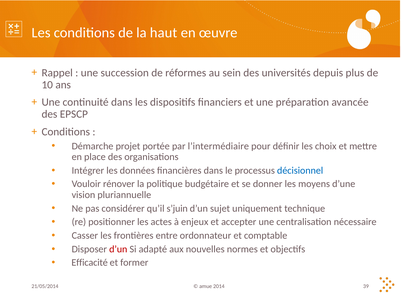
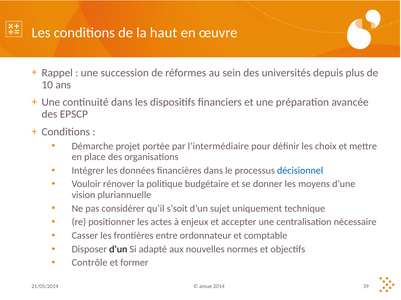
s’juin: s’juin -> s’soit (177, 209)
d’un colour: red -> black (118, 250)
Efficacité: Efficacité -> Contrôle (90, 263)
